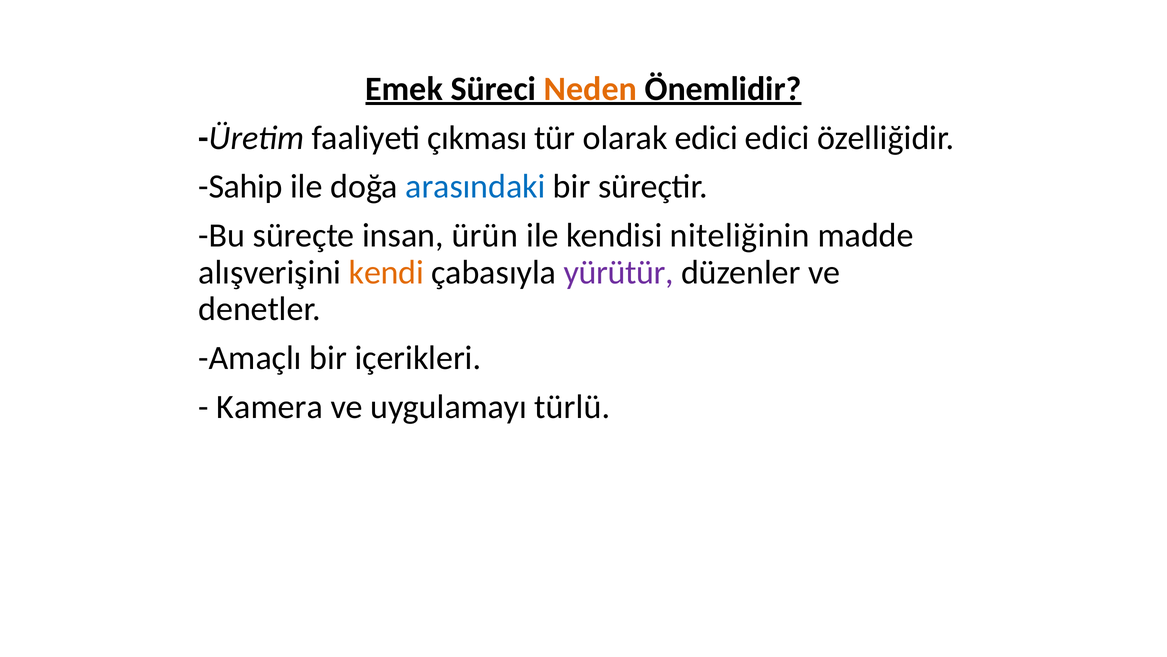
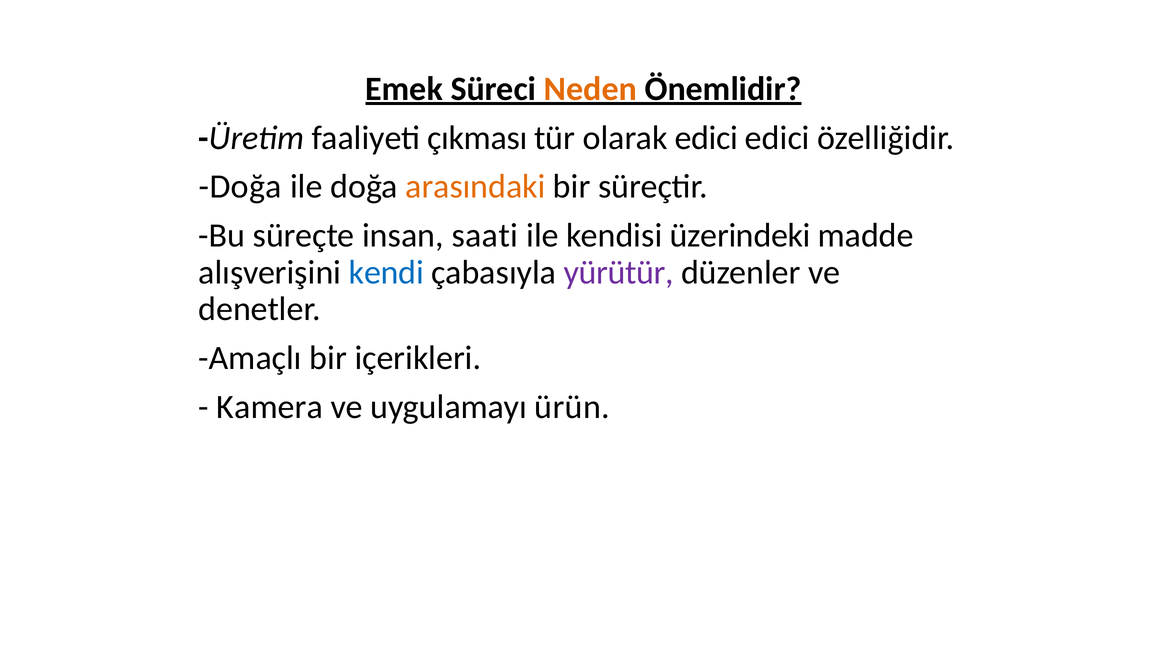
Sahip: Sahip -> Doğa (240, 187)
arasındaki colour: blue -> orange (475, 187)
ürün: ürün -> saati (485, 235)
niteliğinin: niteliğinin -> üzerindeki (740, 235)
kendi colour: orange -> blue (386, 272)
türlü: türlü -> ürün (572, 407)
